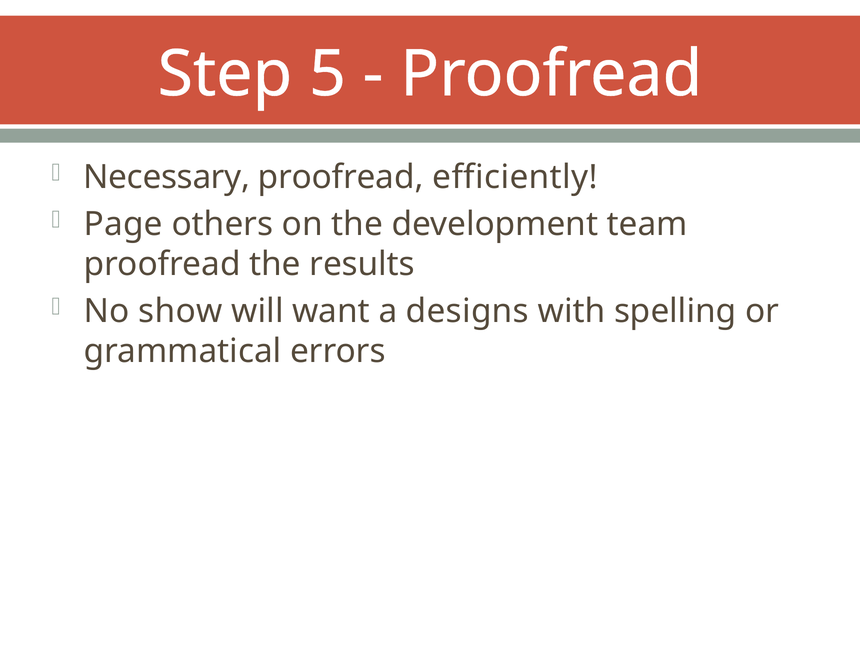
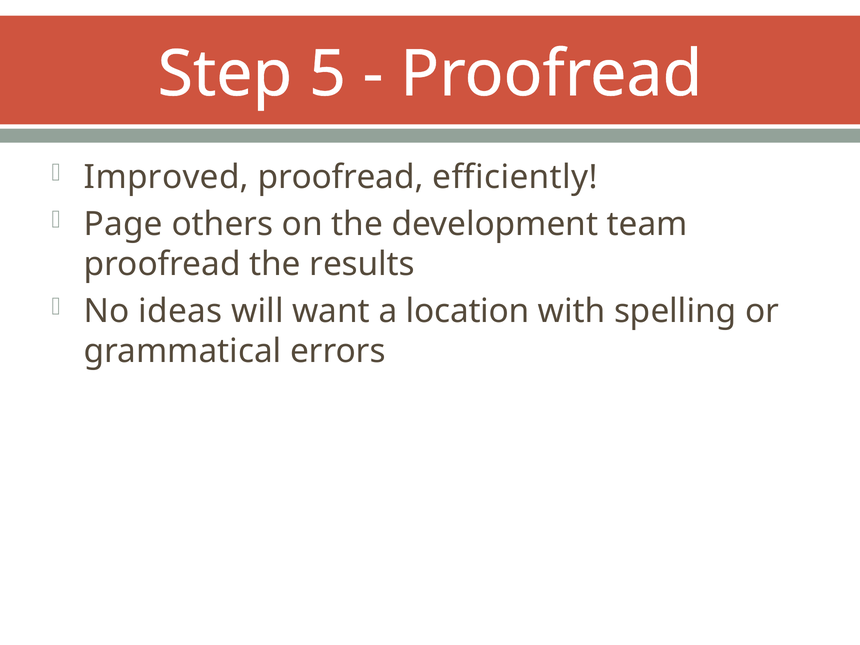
Necessary: Necessary -> Improved (166, 177)
show: show -> ideas (180, 311)
designs: designs -> location (468, 311)
